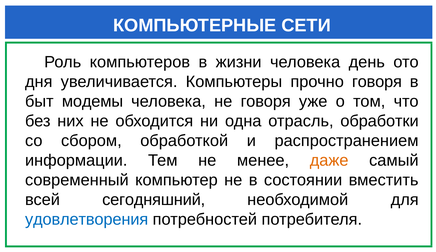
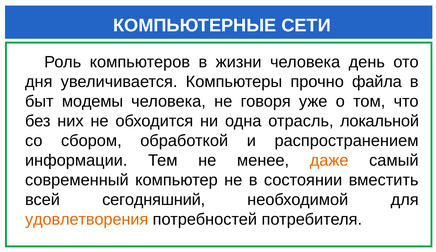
прочно говоря: говоря -> файла (377, 82)
обработки: обработки -> локальной (380, 121)
удовлетворения colour: blue -> orange (87, 219)
